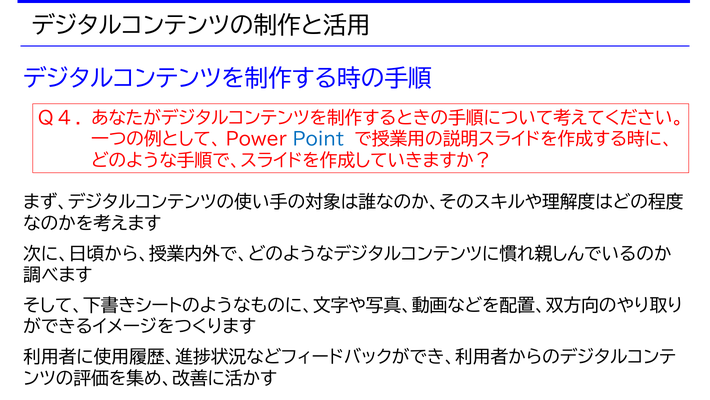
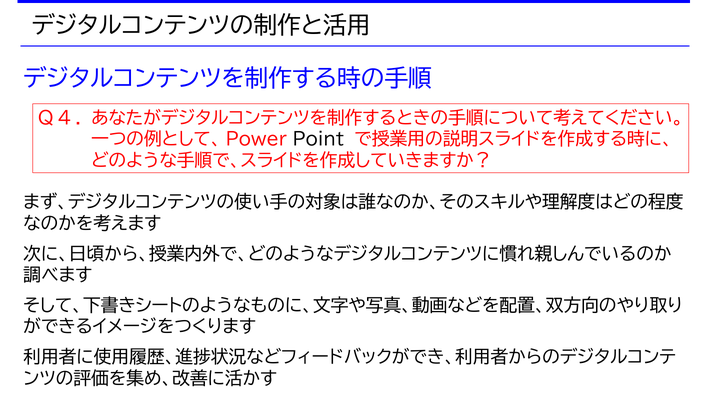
Point colour: blue -> black (318, 139)
